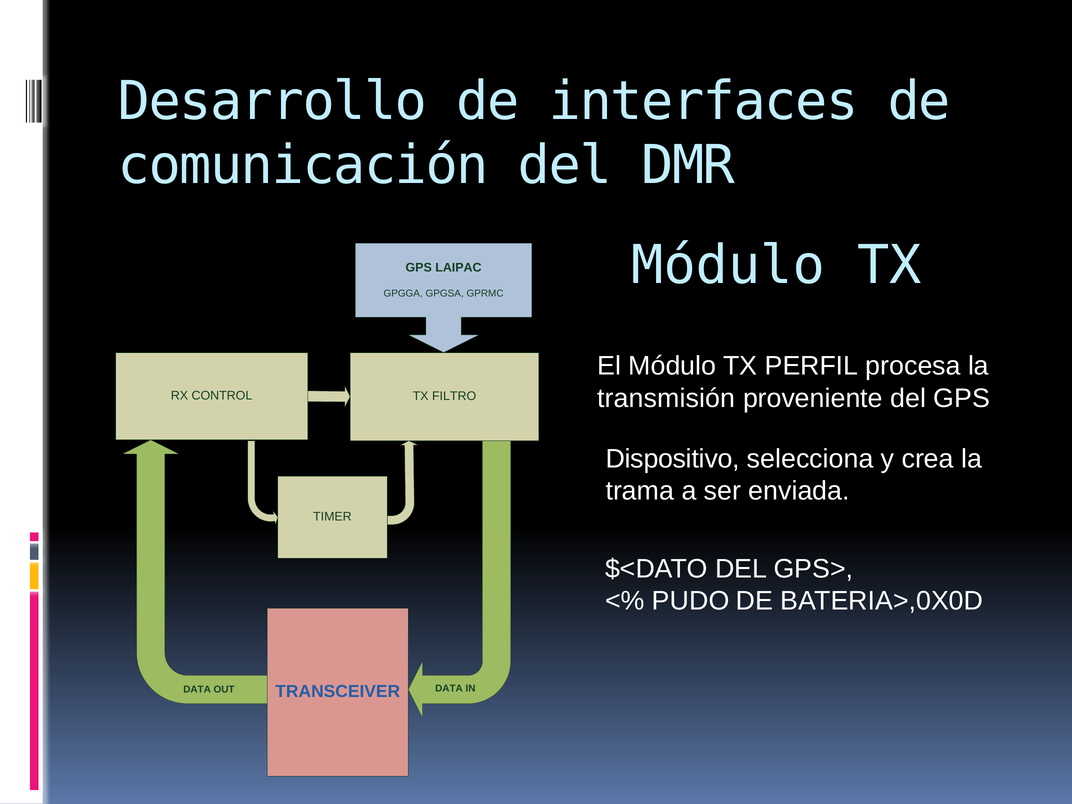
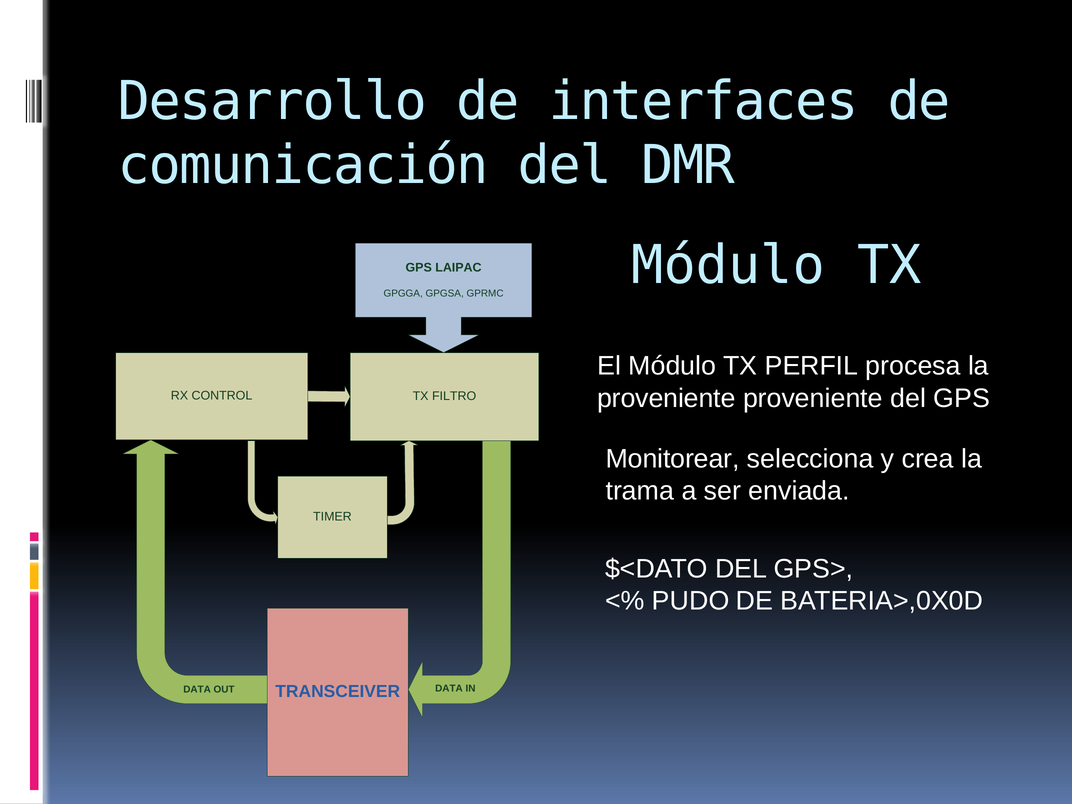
transmisión: transmisión -> proveniente (666, 398)
Dispositivo: Dispositivo -> Monitorear (673, 459)
